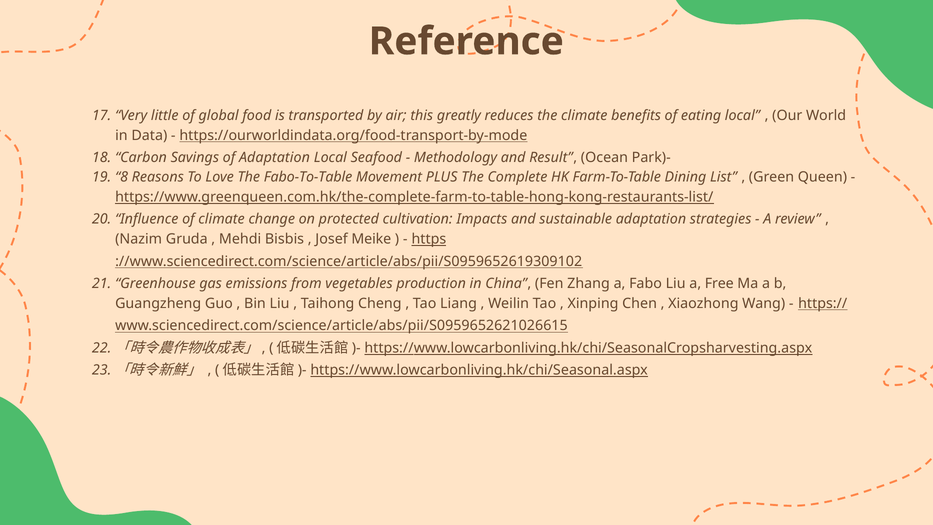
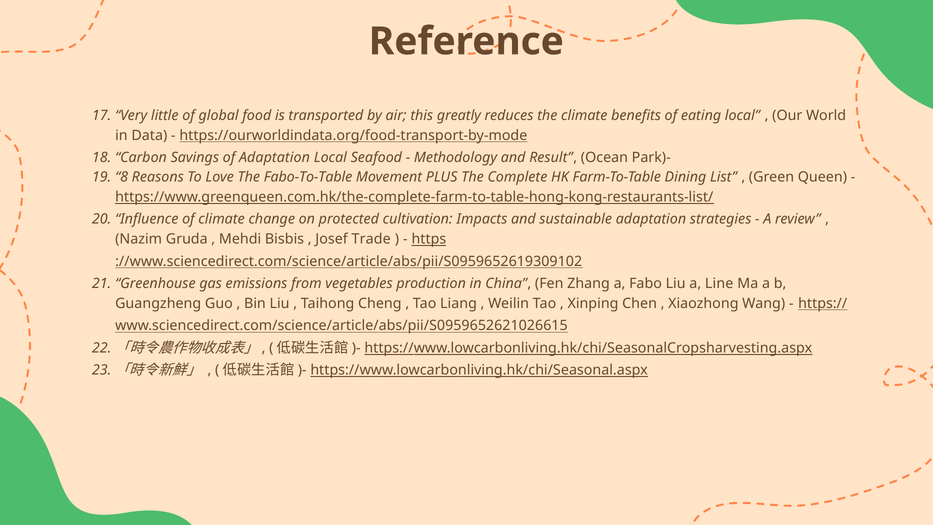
Meike: Meike -> Trade (371, 239)
Free: Free -> Line (719, 283)
